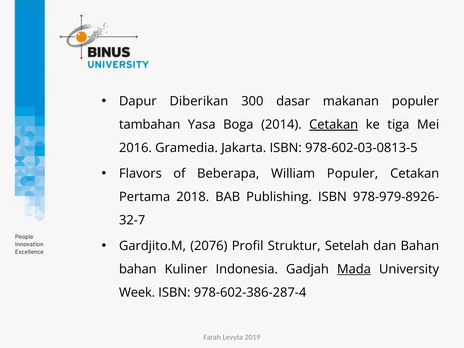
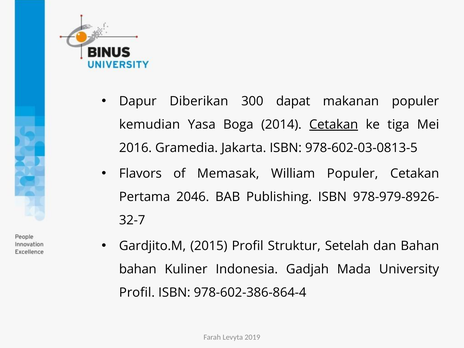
dasar: dasar -> dapat (293, 101)
tambahan: tambahan -> kemudian (150, 125)
Beberapa: Beberapa -> Memasak (228, 174)
2018: 2018 -> 2046 (193, 197)
2076: 2076 -> 2015 (209, 246)
Mada underline: present -> none (354, 269)
Week: Week -> Profil (137, 292)
978-602-386-287-4: 978-602-386-287-4 -> 978-602-386-864-4 (250, 292)
